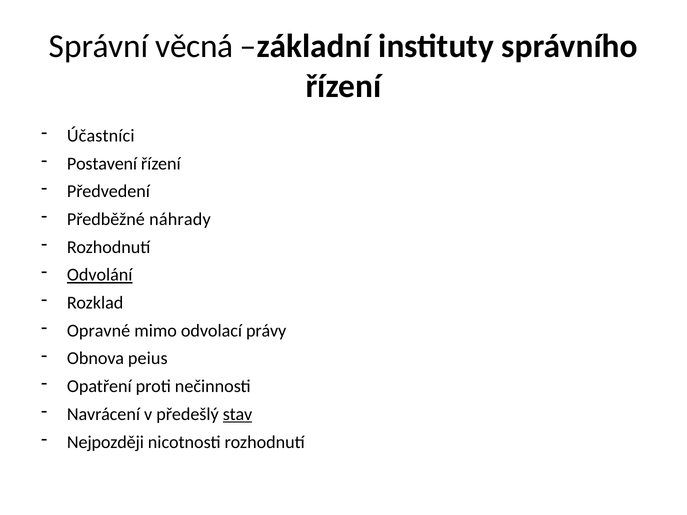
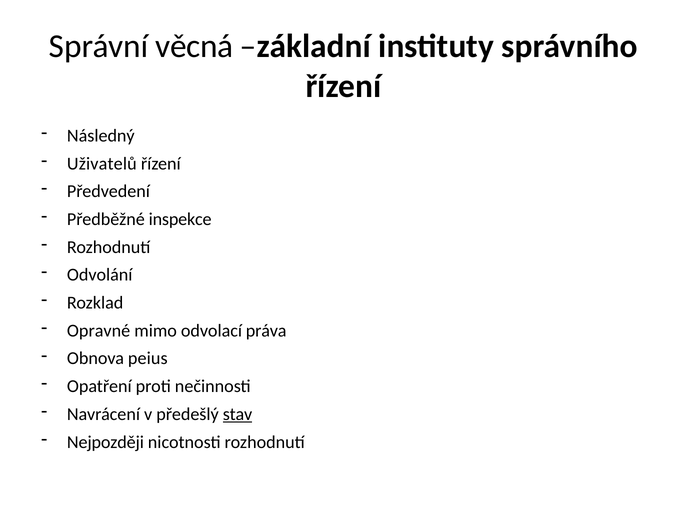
Účastníci: Účastníci -> Následný (101, 136)
Postavení: Postavení -> Uživatelů (102, 164)
náhrady: náhrady -> inspekce (180, 219)
Odvolání underline: present -> none (100, 275)
právy: právy -> práva (266, 331)
